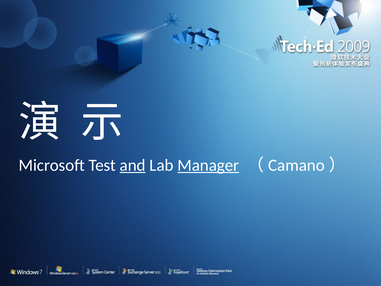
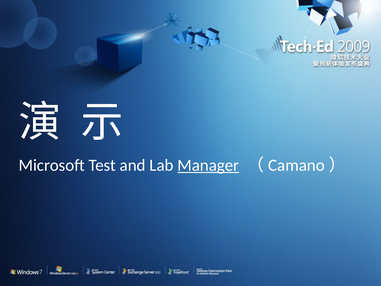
and underline: present -> none (133, 165)
